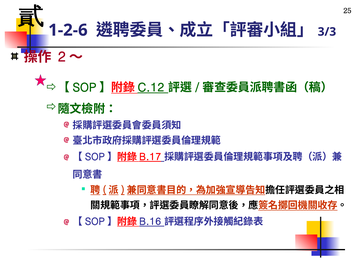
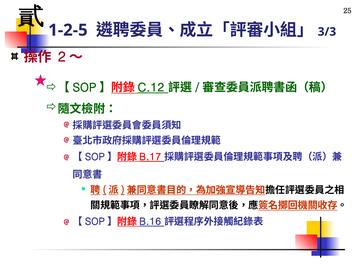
1-2-6: 1-2-6 -> 1-2-5 (68, 30)
